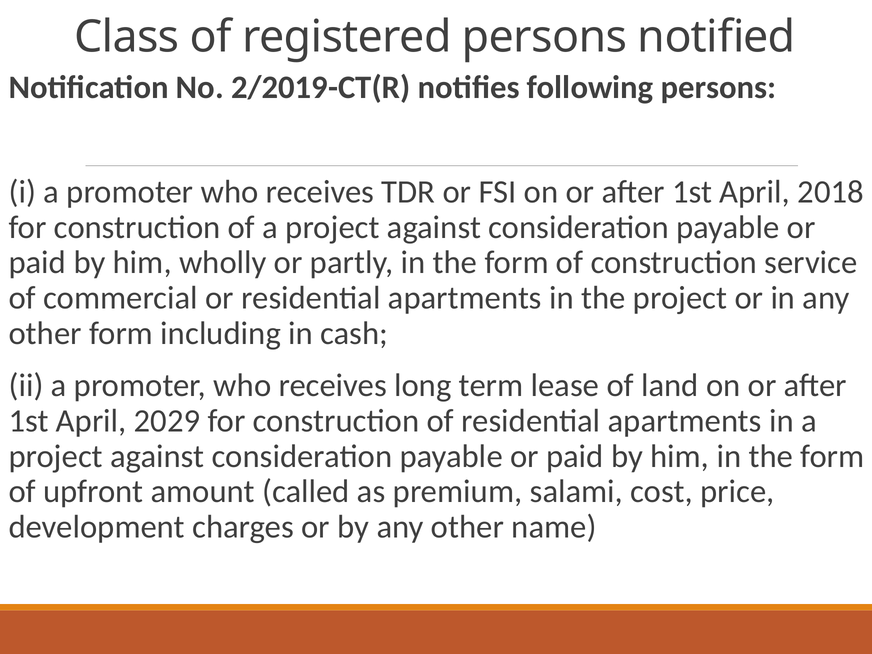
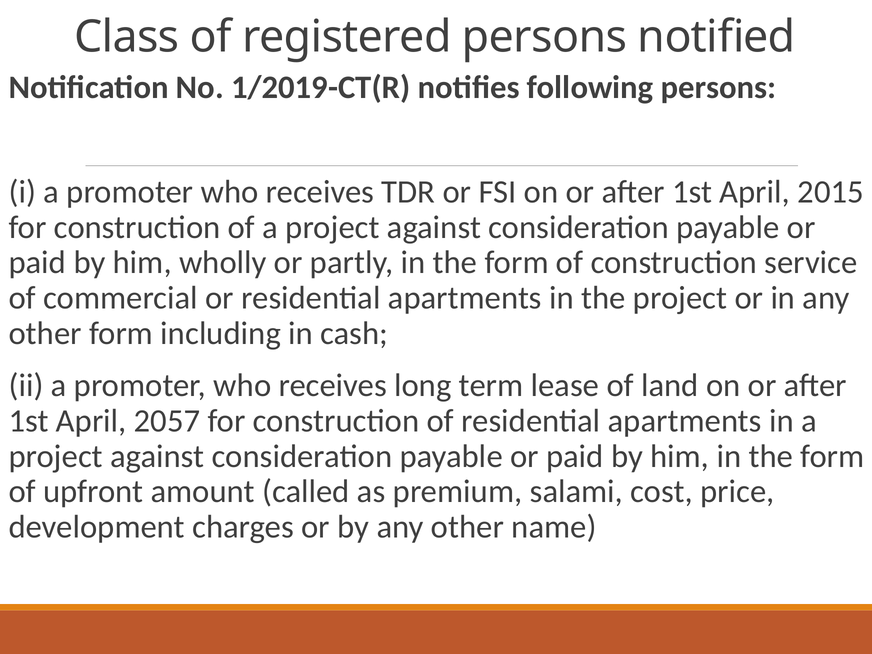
2/2019-CT(R: 2/2019-CT(R -> 1/2019-CT(R (321, 87)
2018: 2018 -> 2015 (831, 192)
2029: 2029 -> 2057 (167, 421)
